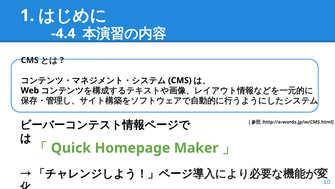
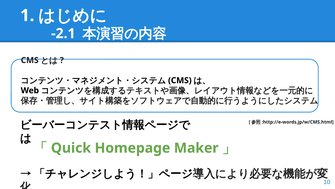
-4.4: -4.4 -> -2.1 (63, 33)
